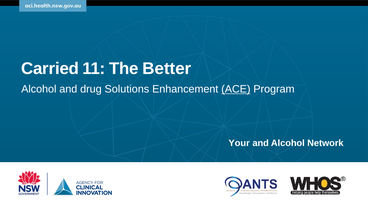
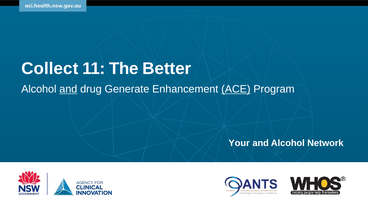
Carried: Carried -> Collect (50, 68)
and underline: none -> present (68, 89)
Solutions: Solutions -> Generate (127, 89)
